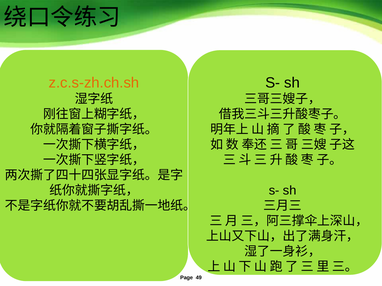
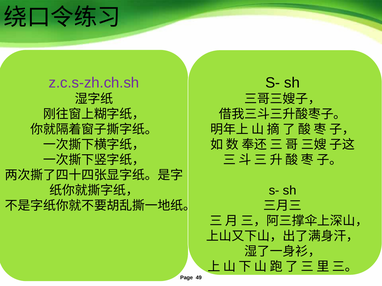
z.c.s-zh.ch.sh colour: orange -> purple (94, 83)
